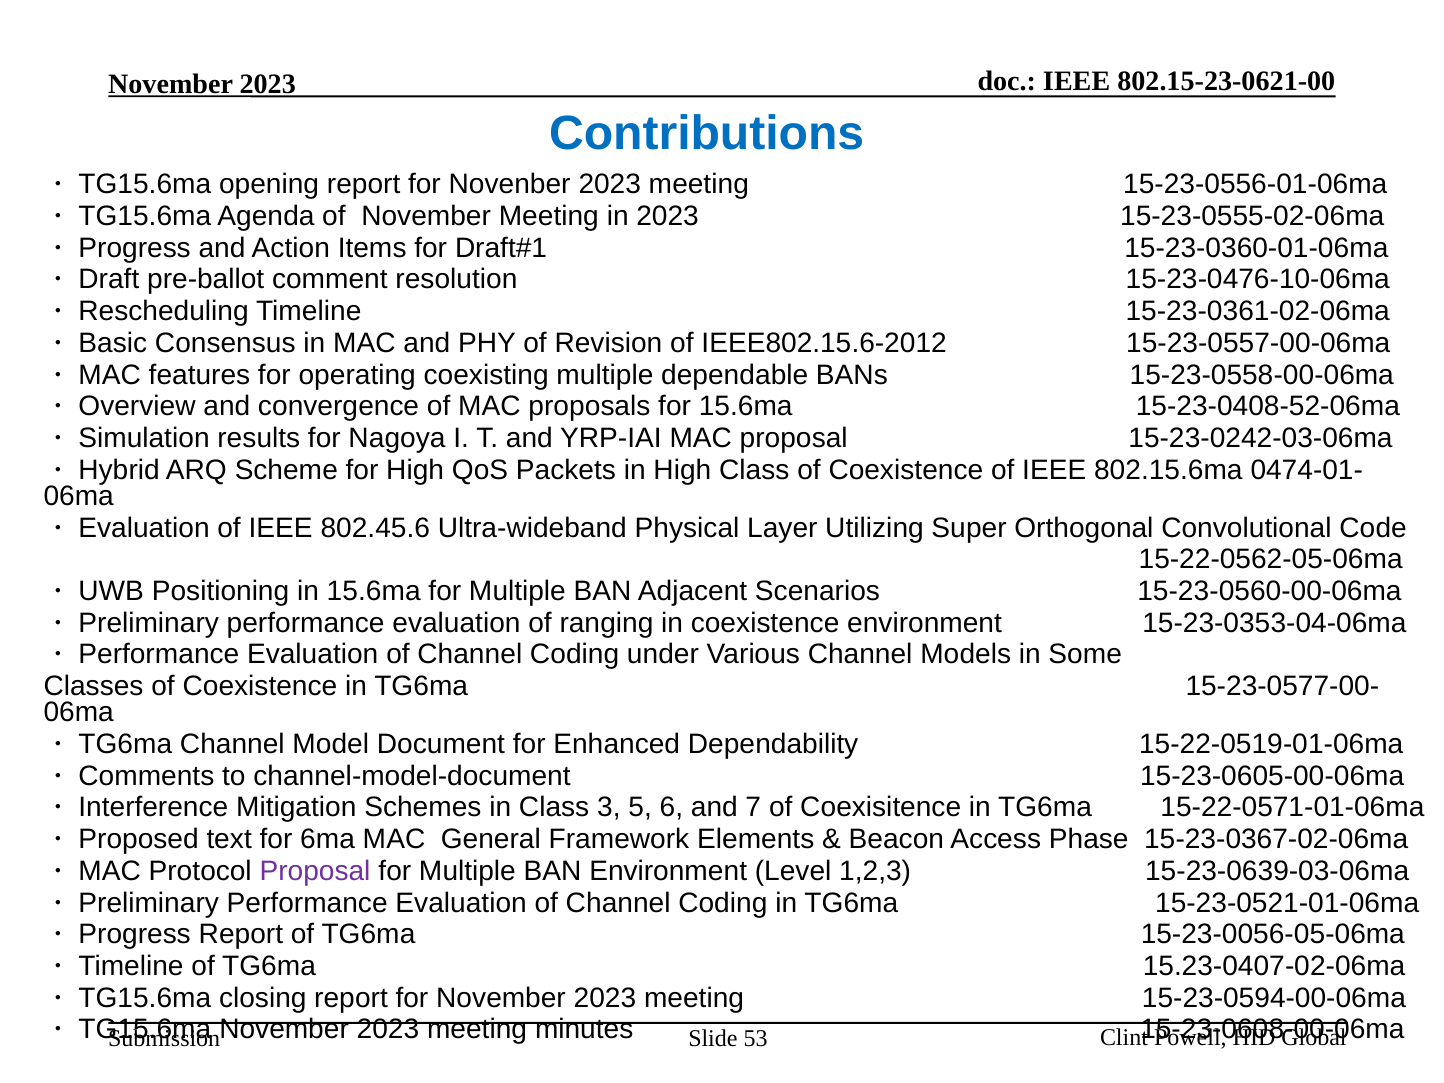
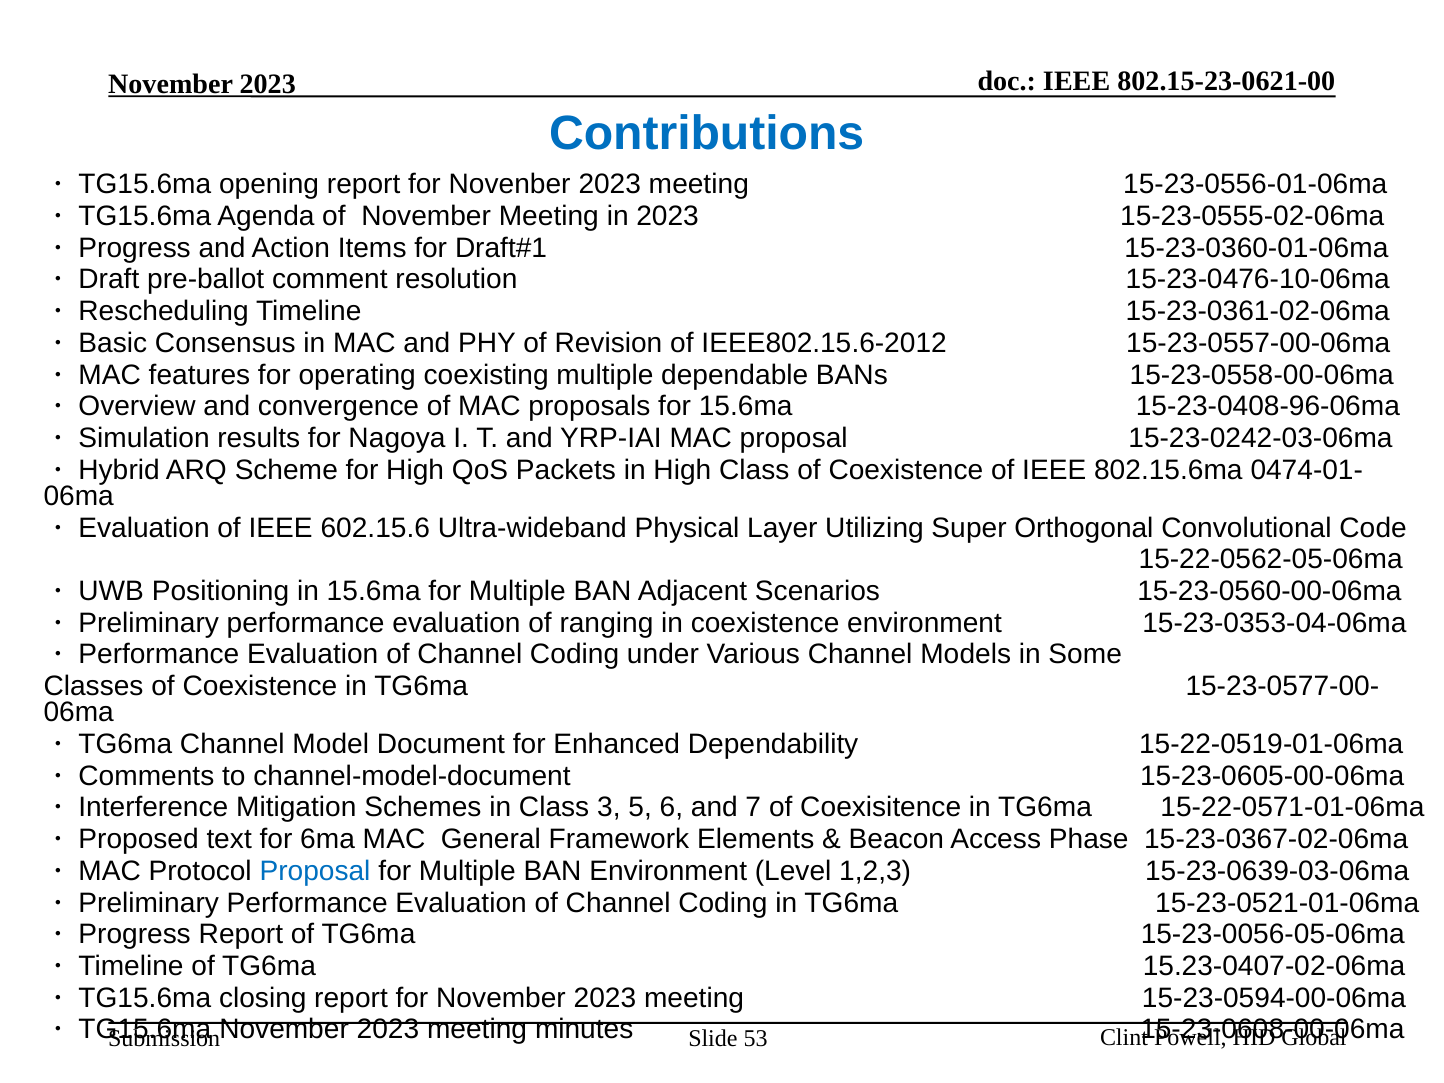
15-23-0408-52-06ma: 15-23-0408-52-06ma -> 15-23-0408-96-06ma (1268, 407)
802.45.6: 802.45.6 -> 602.15.6 (375, 528)
Proposal colour: purple -> blue (315, 871)
